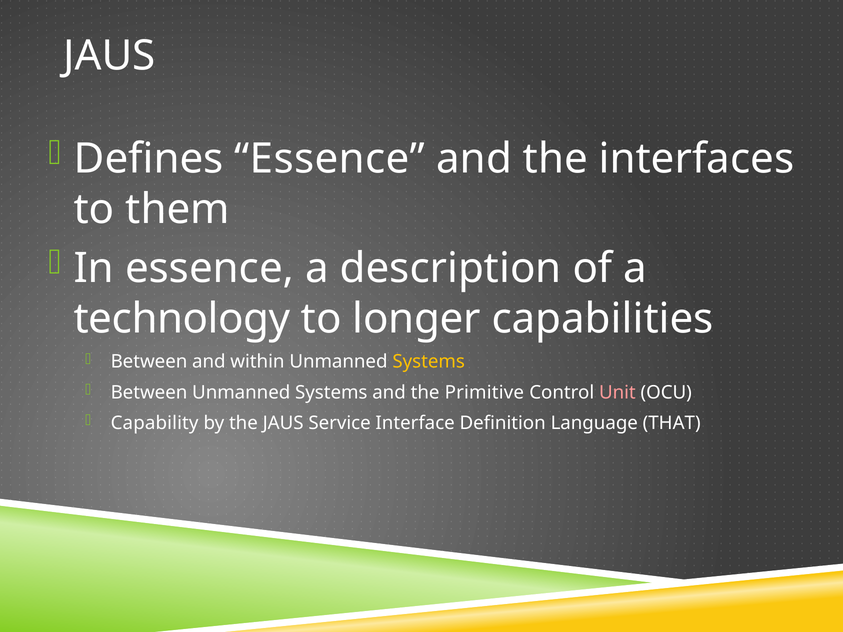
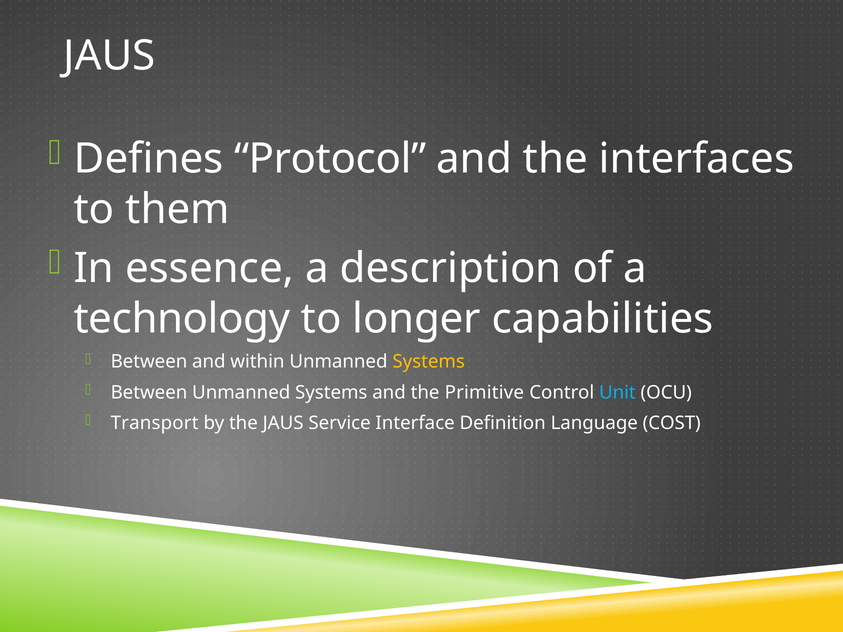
Defines Essence: Essence -> Protocol (330, 159)
Unit colour: pink -> light blue (617, 393)
Capability: Capability -> Transport (155, 423)
THAT: THAT -> COST (672, 423)
